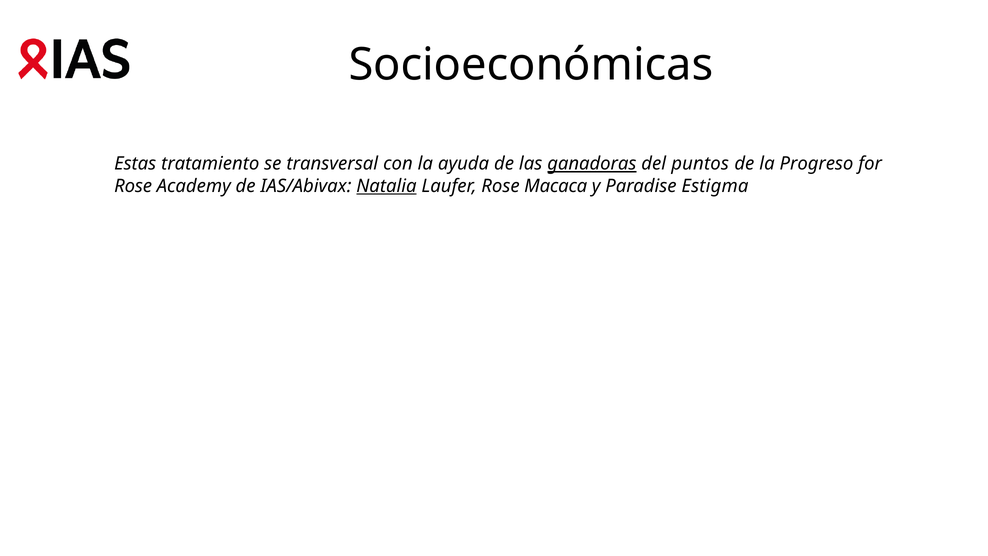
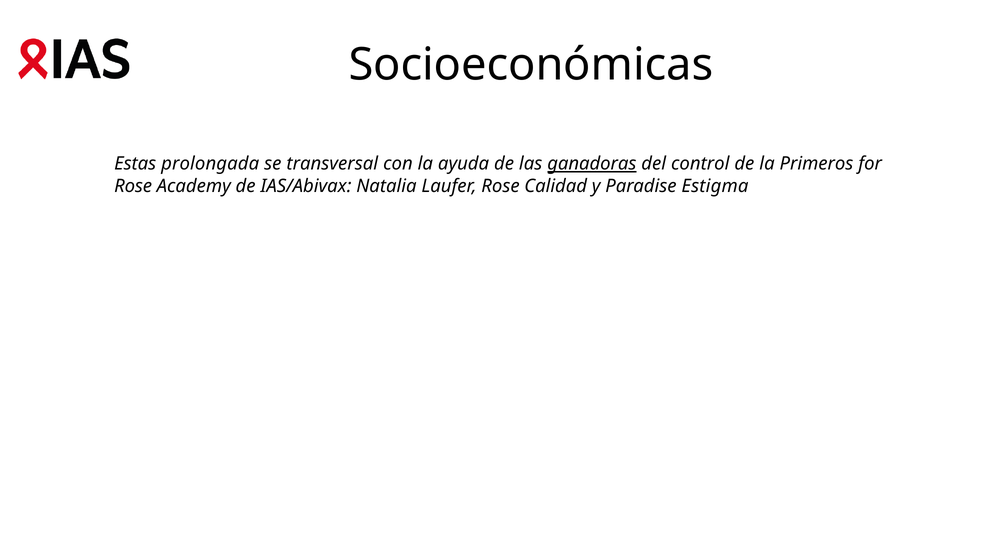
tratamiento: tratamiento -> prolongada (210, 164)
puntos: puntos -> control (700, 164)
Progreso: Progreso -> Primeros (816, 164)
Natalia underline: present -> none (386, 186)
Macaca: Macaca -> Calidad (556, 186)
